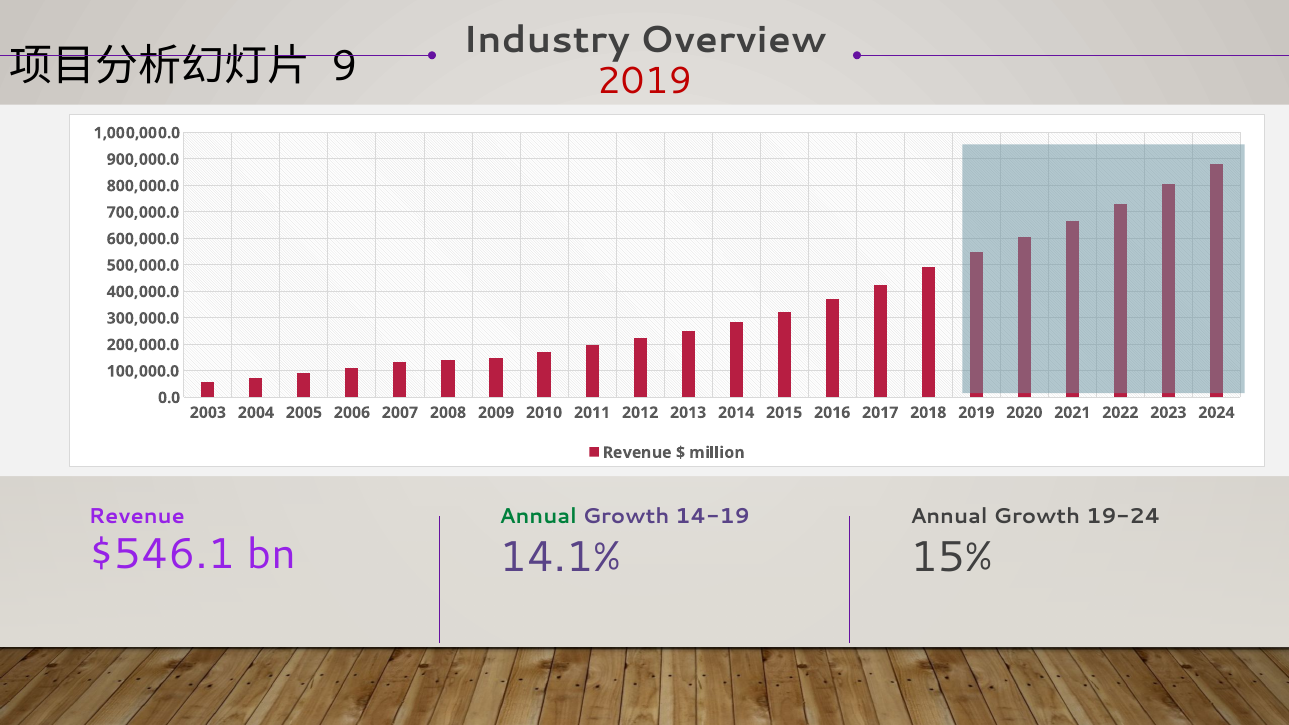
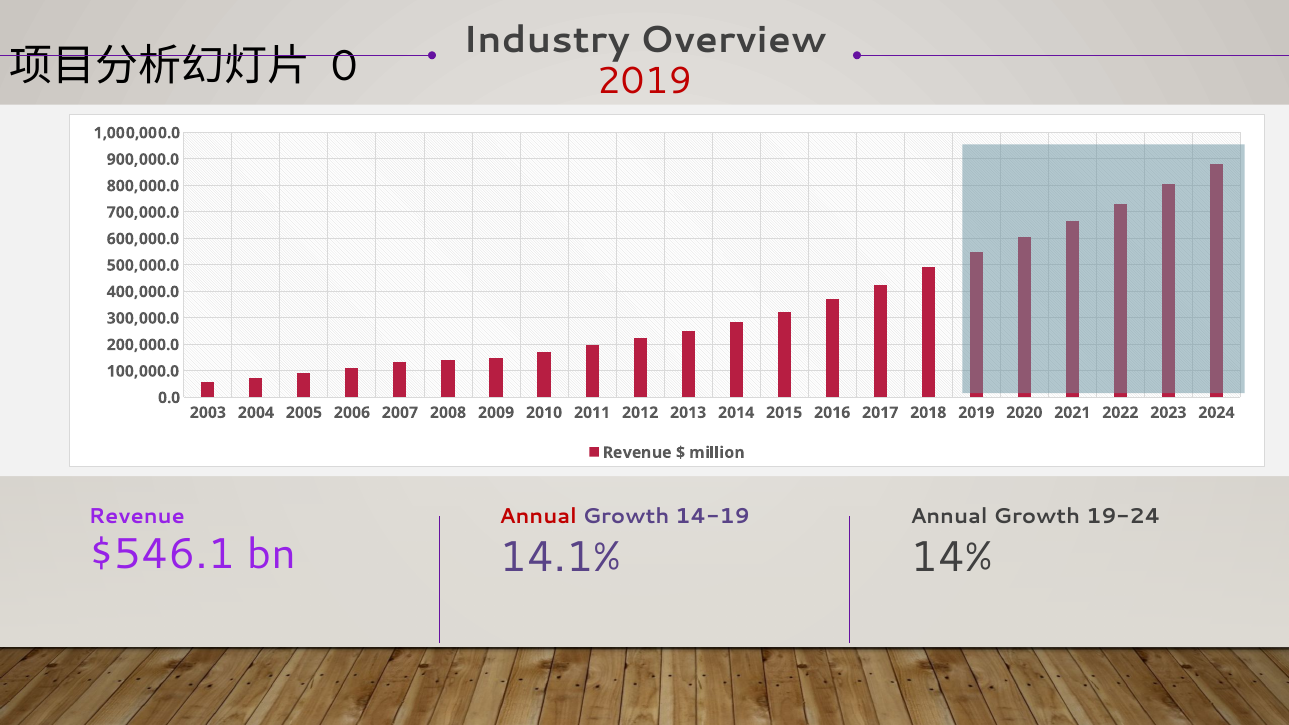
9: 9 -> 0 (344, 66)
Annual colour: green -> red (538, 516)
15%: 15% -> 14% (951, 557)
